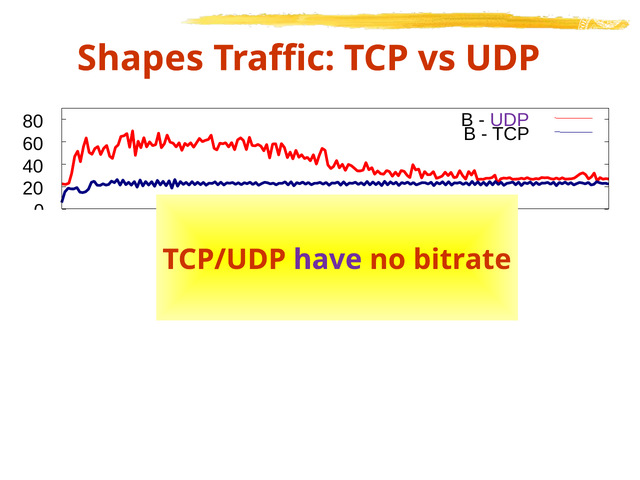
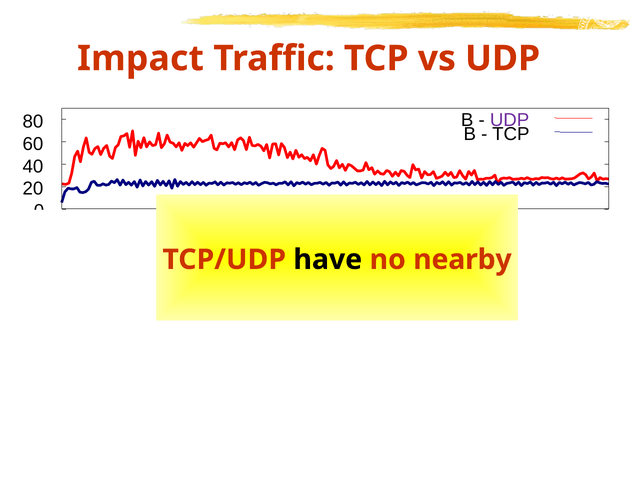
Shapes: Shapes -> Impact (141, 58)
have colour: purple -> black (328, 260)
bitrate: bitrate -> nearby (462, 260)
